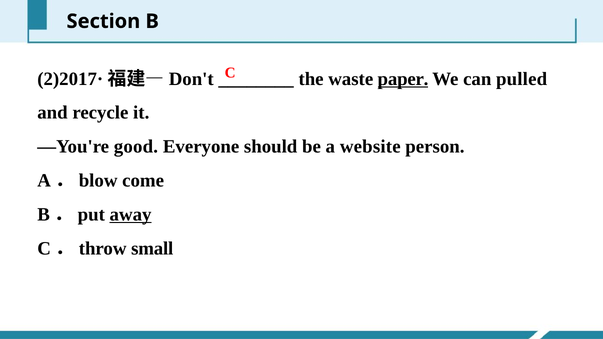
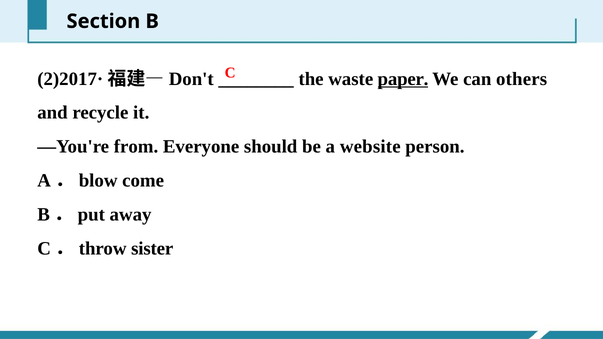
pulled: pulled -> others (522, 79)
good: good -> from (136, 147)
away underline: present -> none (131, 215)
small: small -> sister (152, 249)
